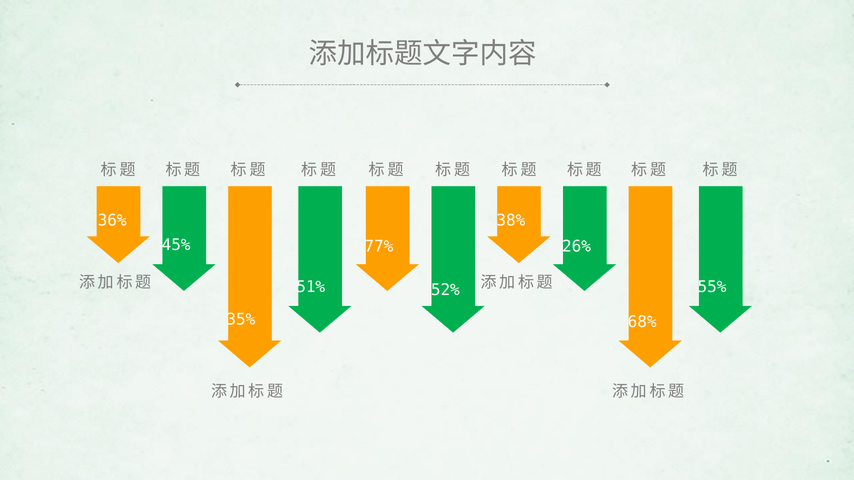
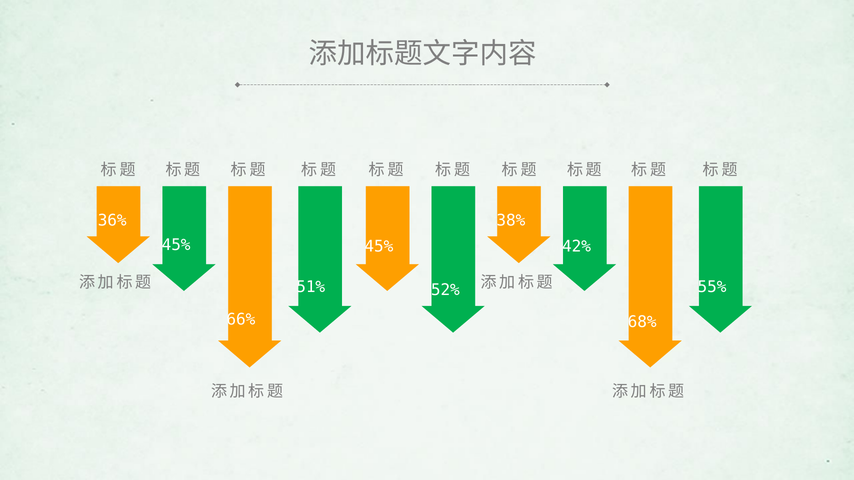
77%: 77% -> 45% (379, 247)
26%: 26% -> 42% (577, 247)
35%: 35% -> 66% (241, 320)
